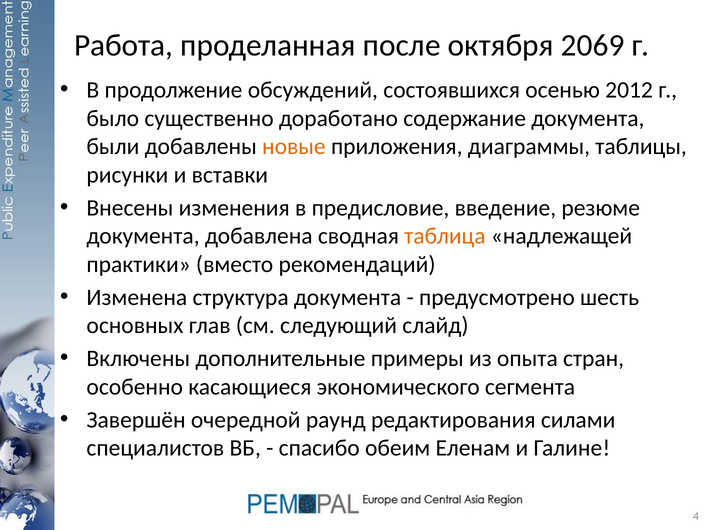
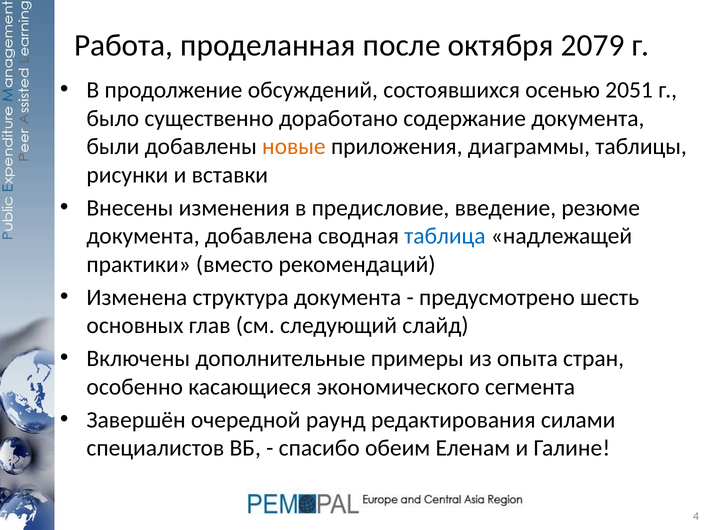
2069: 2069 -> 2079 (593, 45)
2012: 2012 -> 2051 (629, 90)
таблица colour: orange -> blue (445, 236)
